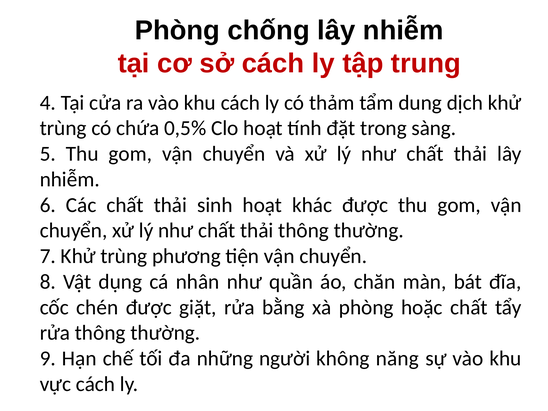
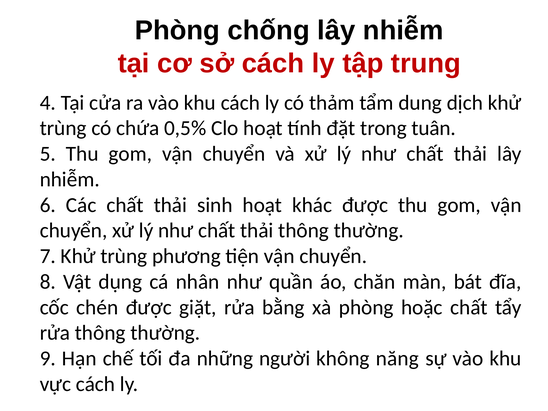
sàng: sàng -> tuân (434, 128)
